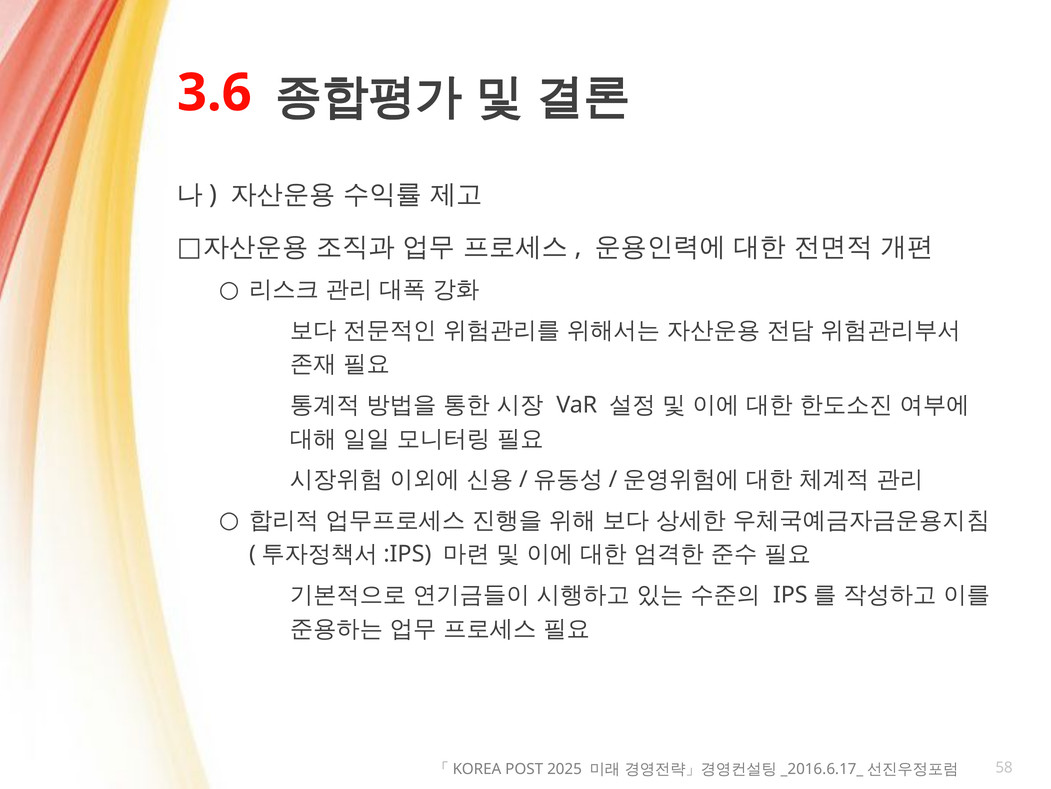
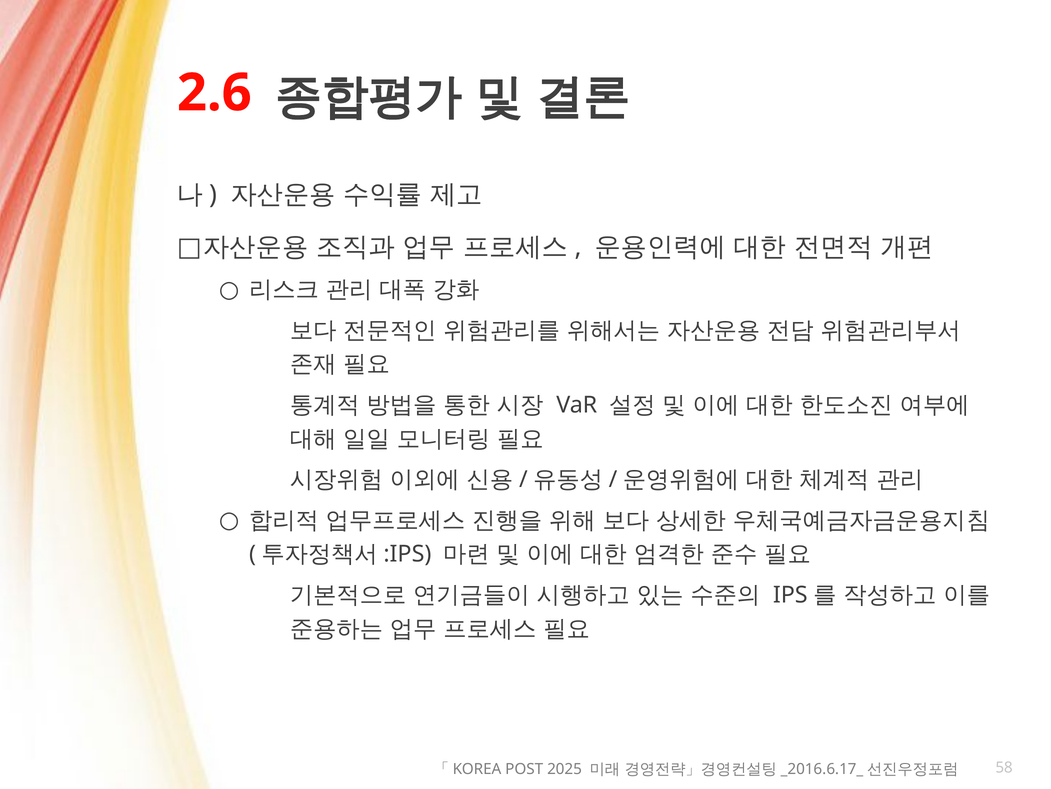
3.6: 3.6 -> 2.6 (214, 93)
